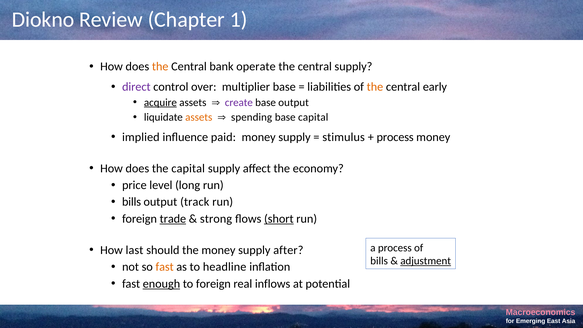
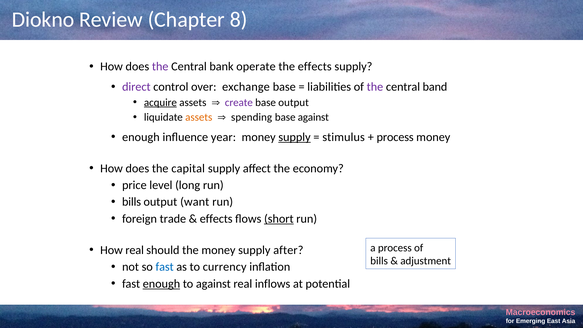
1: 1 -> 8 (239, 20)
the colour: orange -> purple (160, 66)
central: central -> effects (315, 66)
multiplier: multiplier -> exchange (246, 87)
the colour: orange -> purple (375, 87)
early: early -> band (435, 87)
base capital: capital -> against (313, 117)
implied: implied -> enough (141, 137)
paid: paid -> year (223, 137)
supply underline: none -> present (294, 137)
track: track -> want (195, 202)
trade underline: present -> none (173, 219)
strong: strong -> effects (216, 219)
How last: last -> real (135, 250)
adjustment underline: present -> none (426, 261)
fast colour: orange -> blue (165, 267)
headline: headline -> currency (225, 267)
to foreign: foreign -> against (213, 284)
